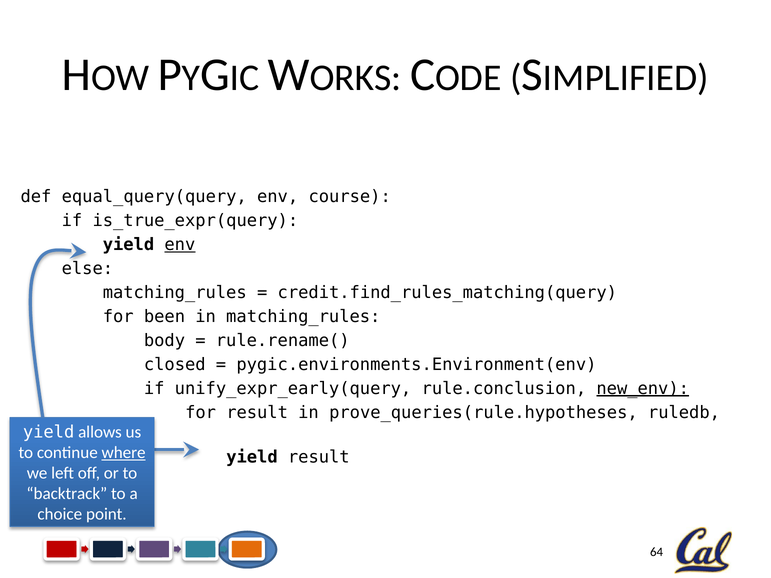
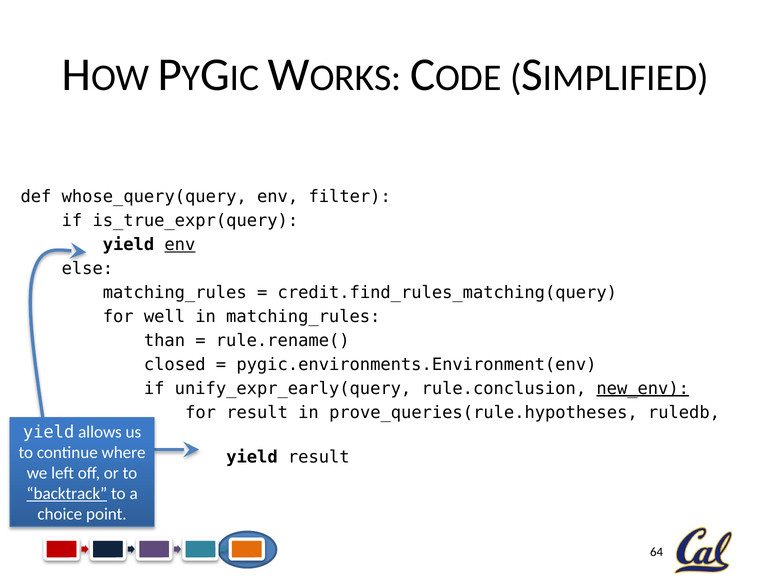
equal_query(query: equal_query(query -> whose_query(query (154, 197)
course: course -> filter (350, 197)
been: been -> well (164, 317)
body: body -> than (164, 341)
where underline: present -> none (124, 453)
backtrack underline: none -> present (67, 494)
